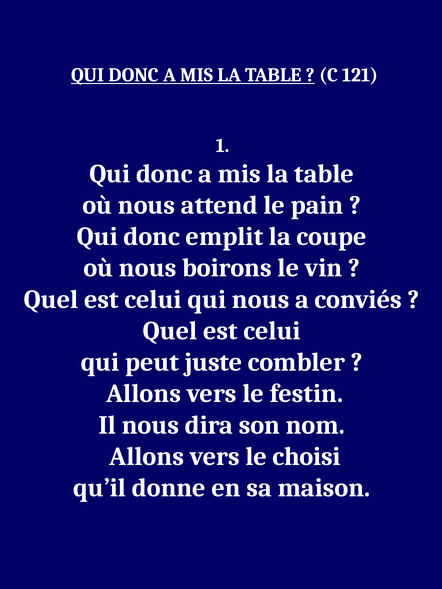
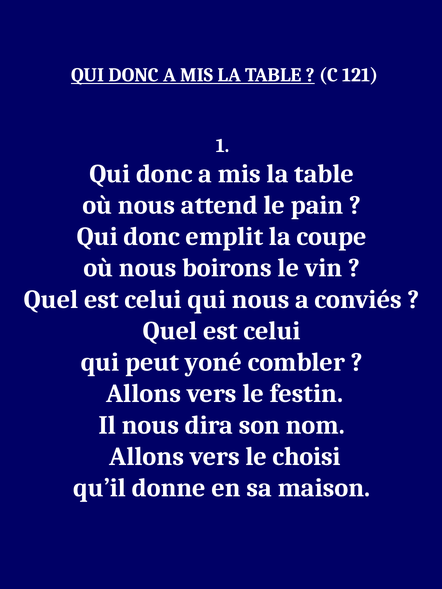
juste: juste -> yoné (213, 362)
